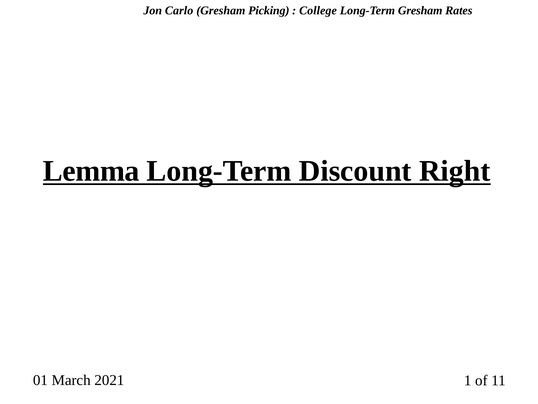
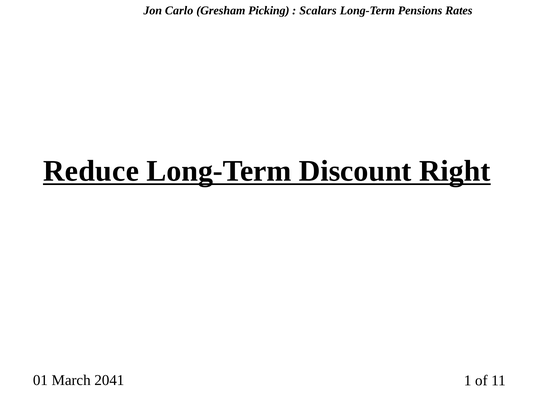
College: College -> Scalars (318, 11)
Long-Term Gresham: Gresham -> Pensions (420, 11)
Lemma: Lemma -> Reduce (91, 171)
2021: 2021 -> 2041 (109, 380)
